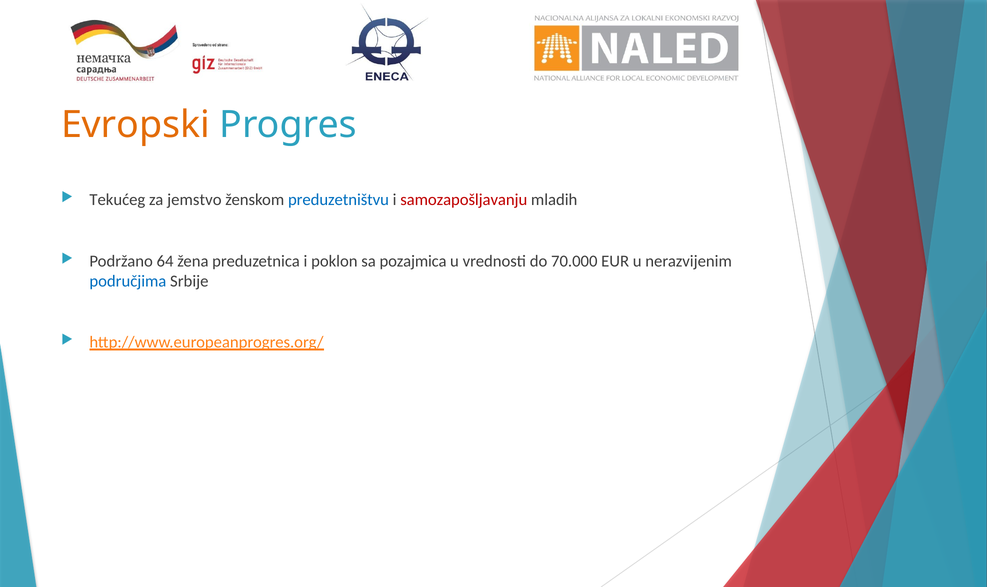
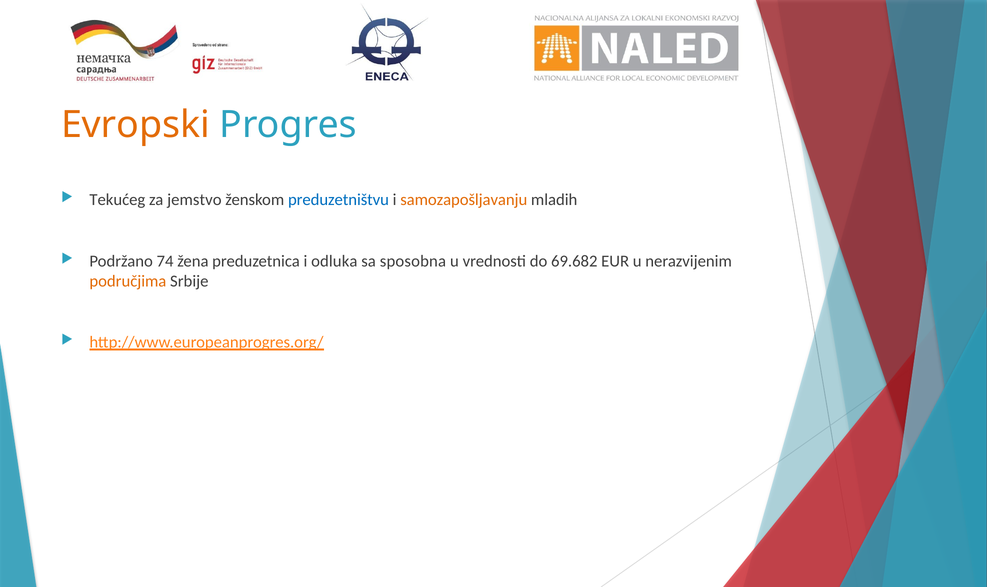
samozapošljavanju colour: red -> orange (464, 200)
64: 64 -> 74 (165, 261)
poklon: poklon -> odluka (334, 261)
pozajmica: pozajmica -> sposobna (413, 261)
70.000: 70.000 -> 69.682 (574, 261)
područjima colour: blue -> orange (128, 281)
